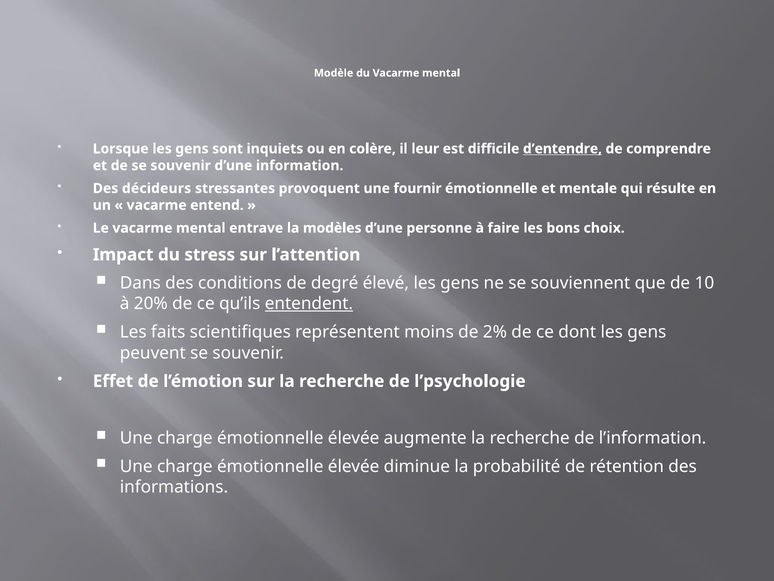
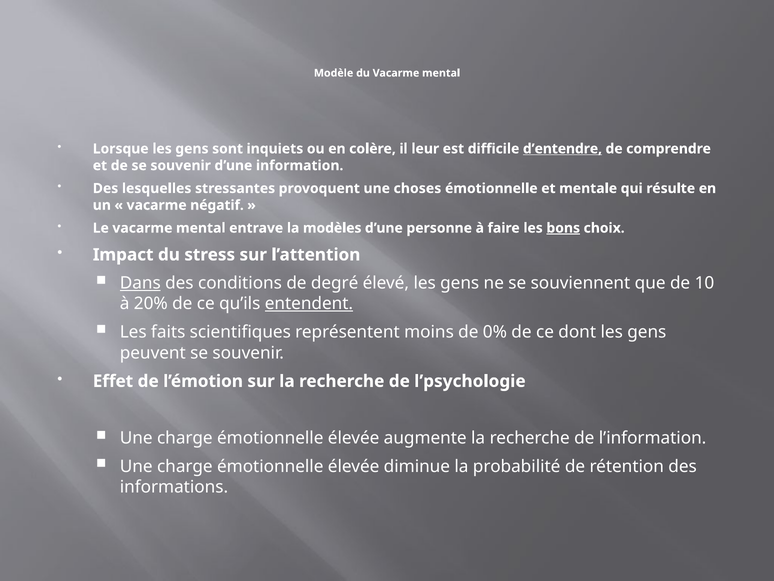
décideurs: décideurs -> lesquelles (157, 188)
fournir: fournir -> choses (417, 188)
entend: entend -> négatif (217, 205)
bons underline: none -> present (563, 228)
Dans underline: none -> present (140, 283)
2%: 2% -> 0% (495, 332)
